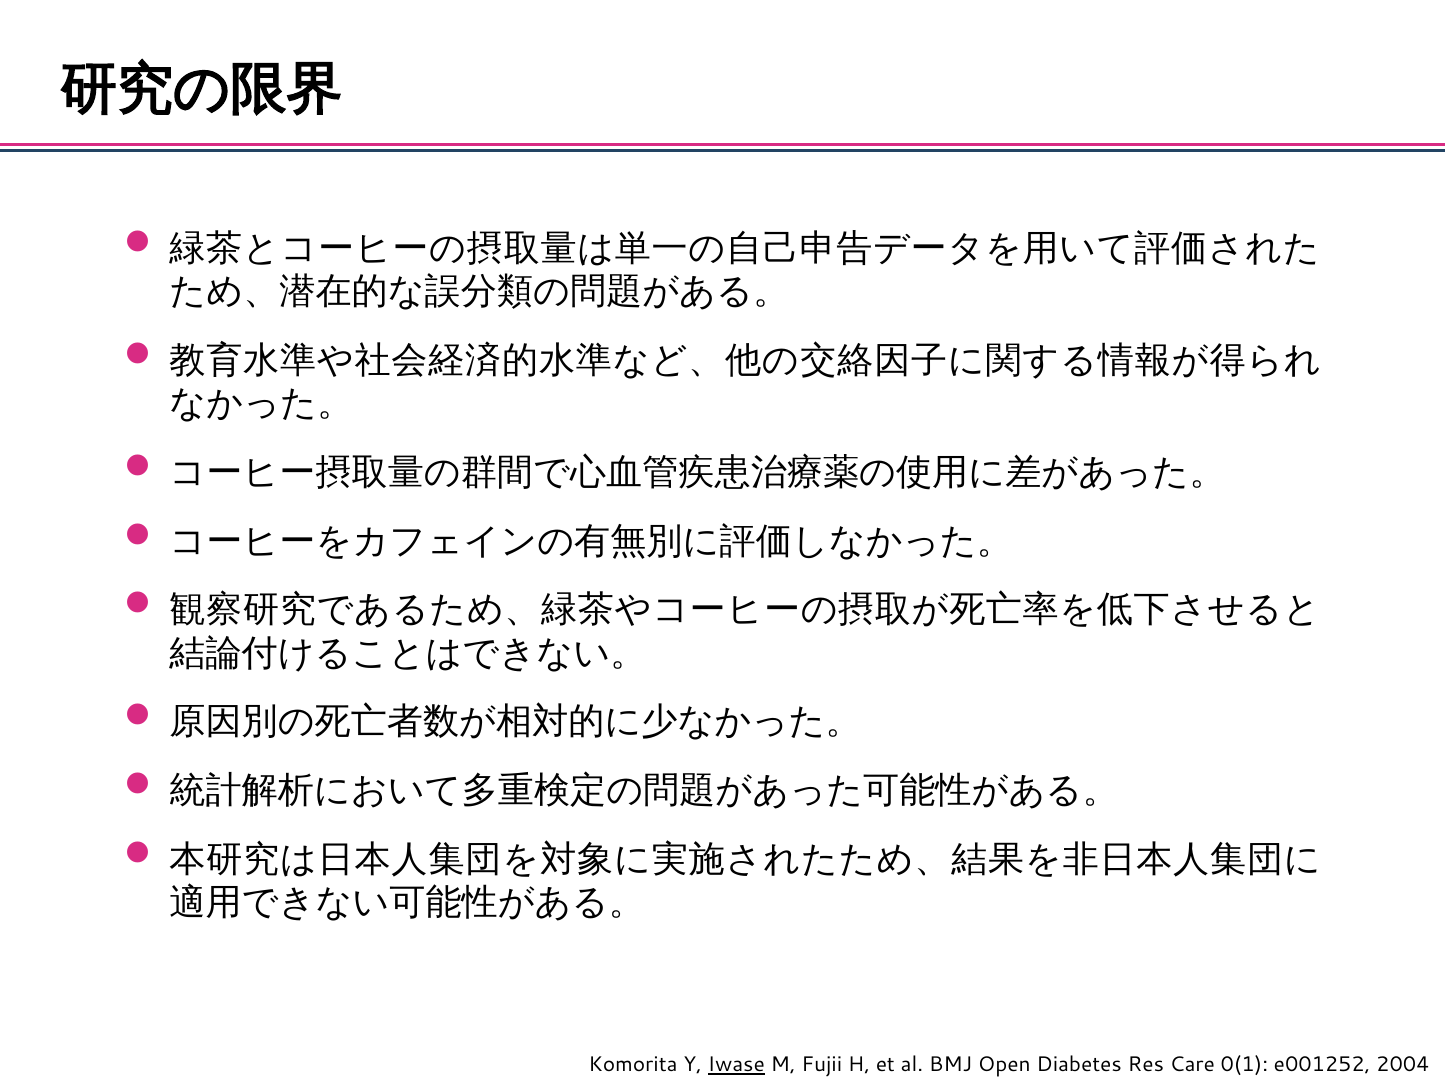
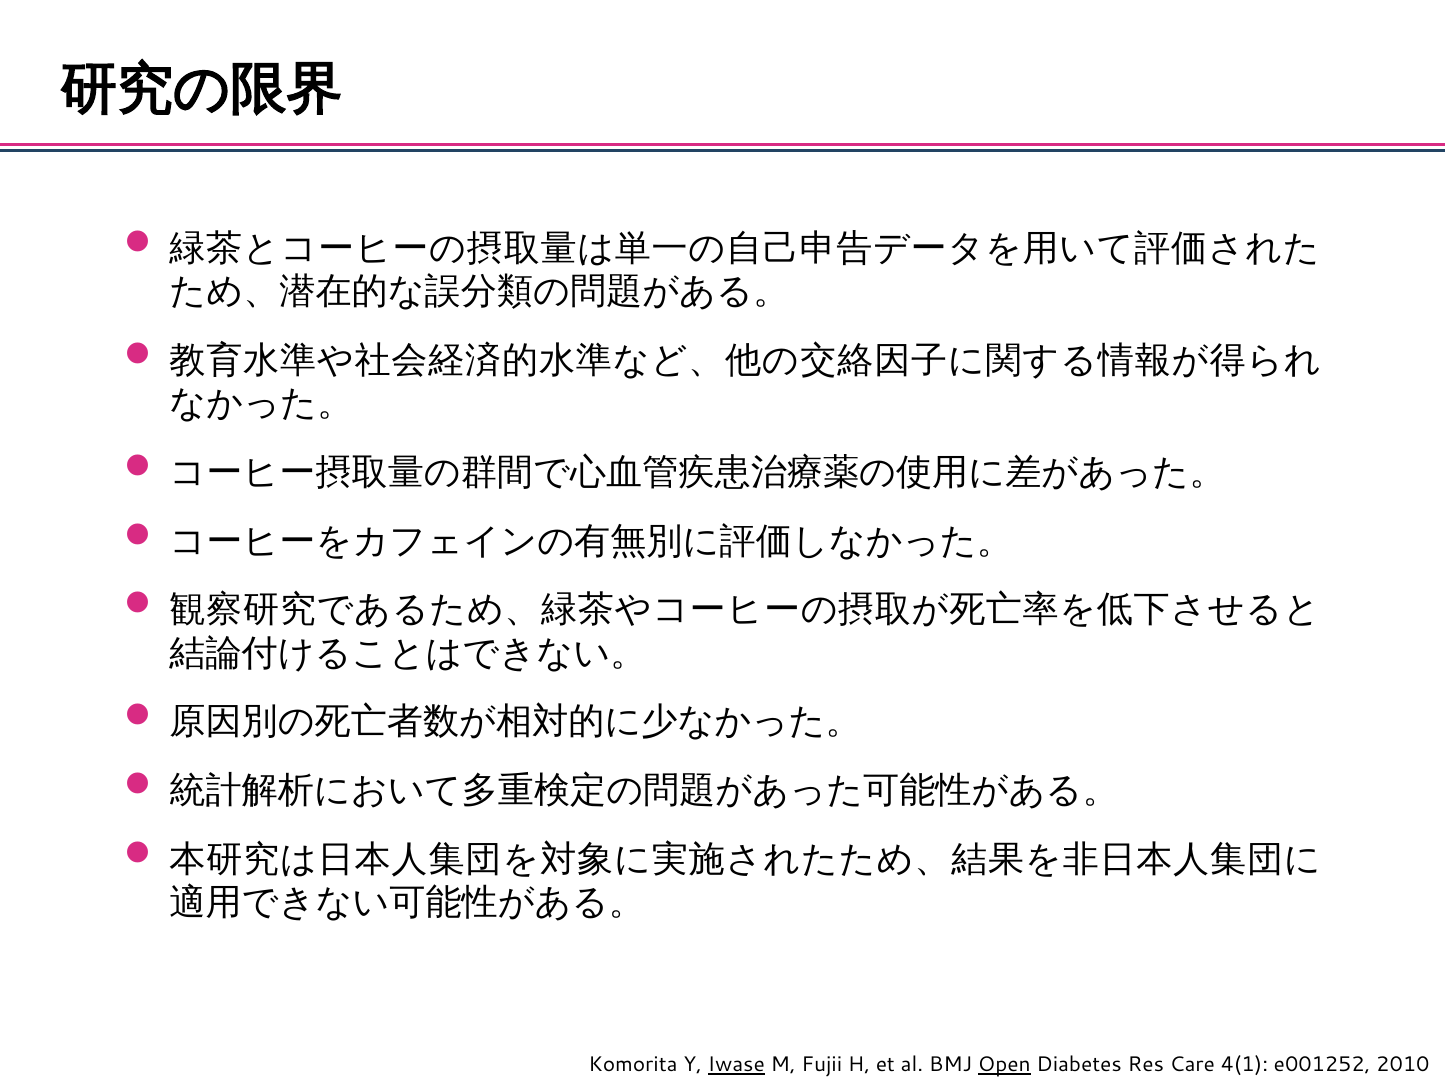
Open underline: none -> present (1004, 1065)
0(1: 0(1 -> 4(1 (1244, 1065)
2004: 2004 -> 2010 (1403, 1065)
